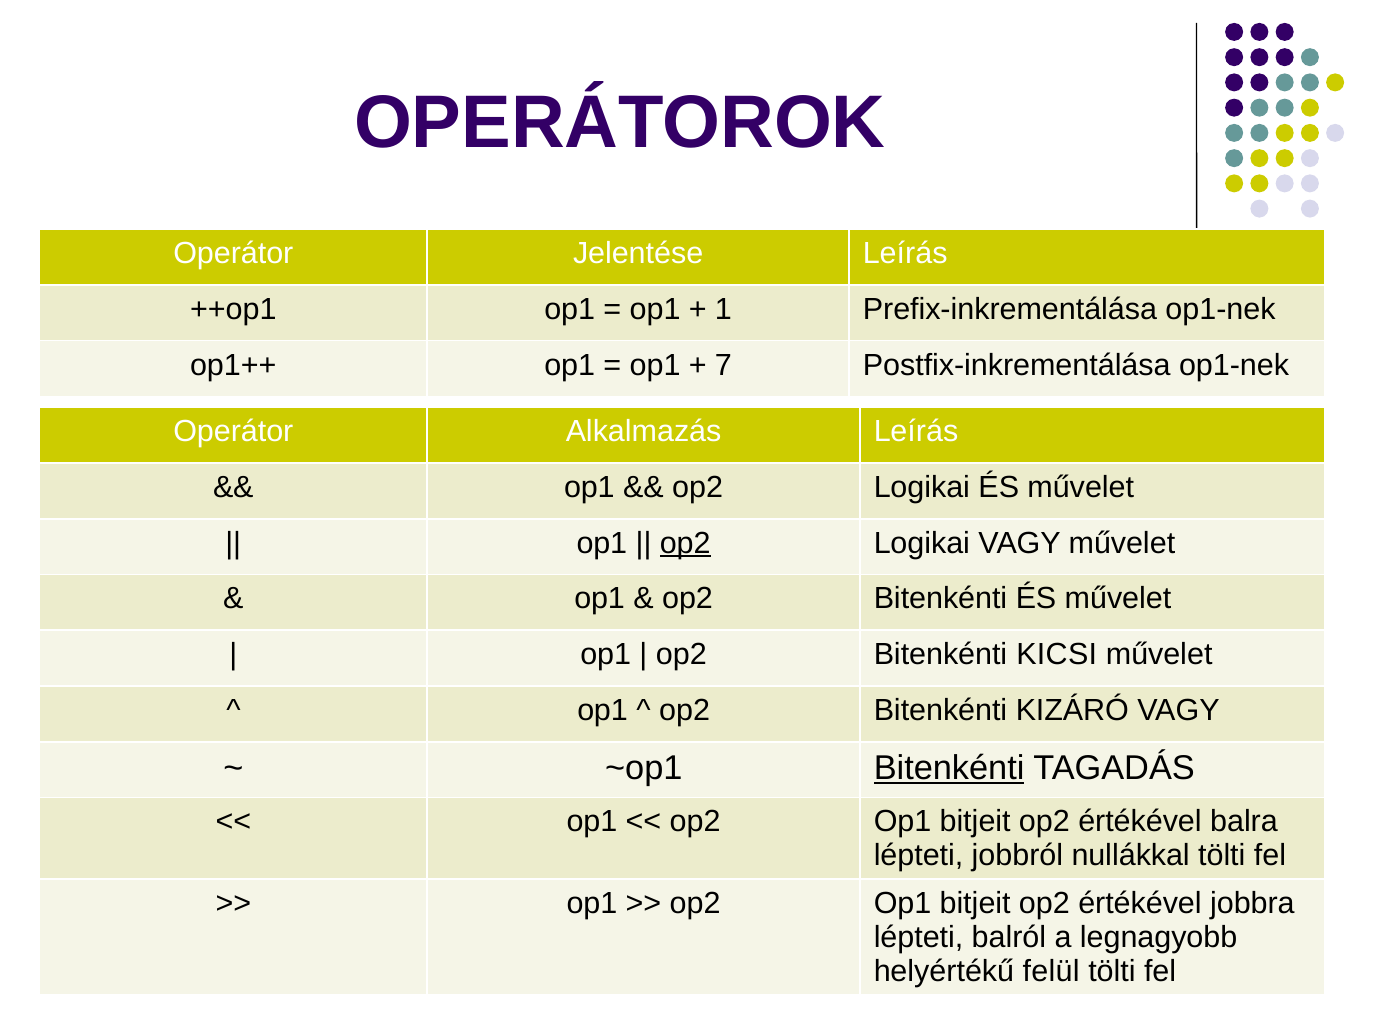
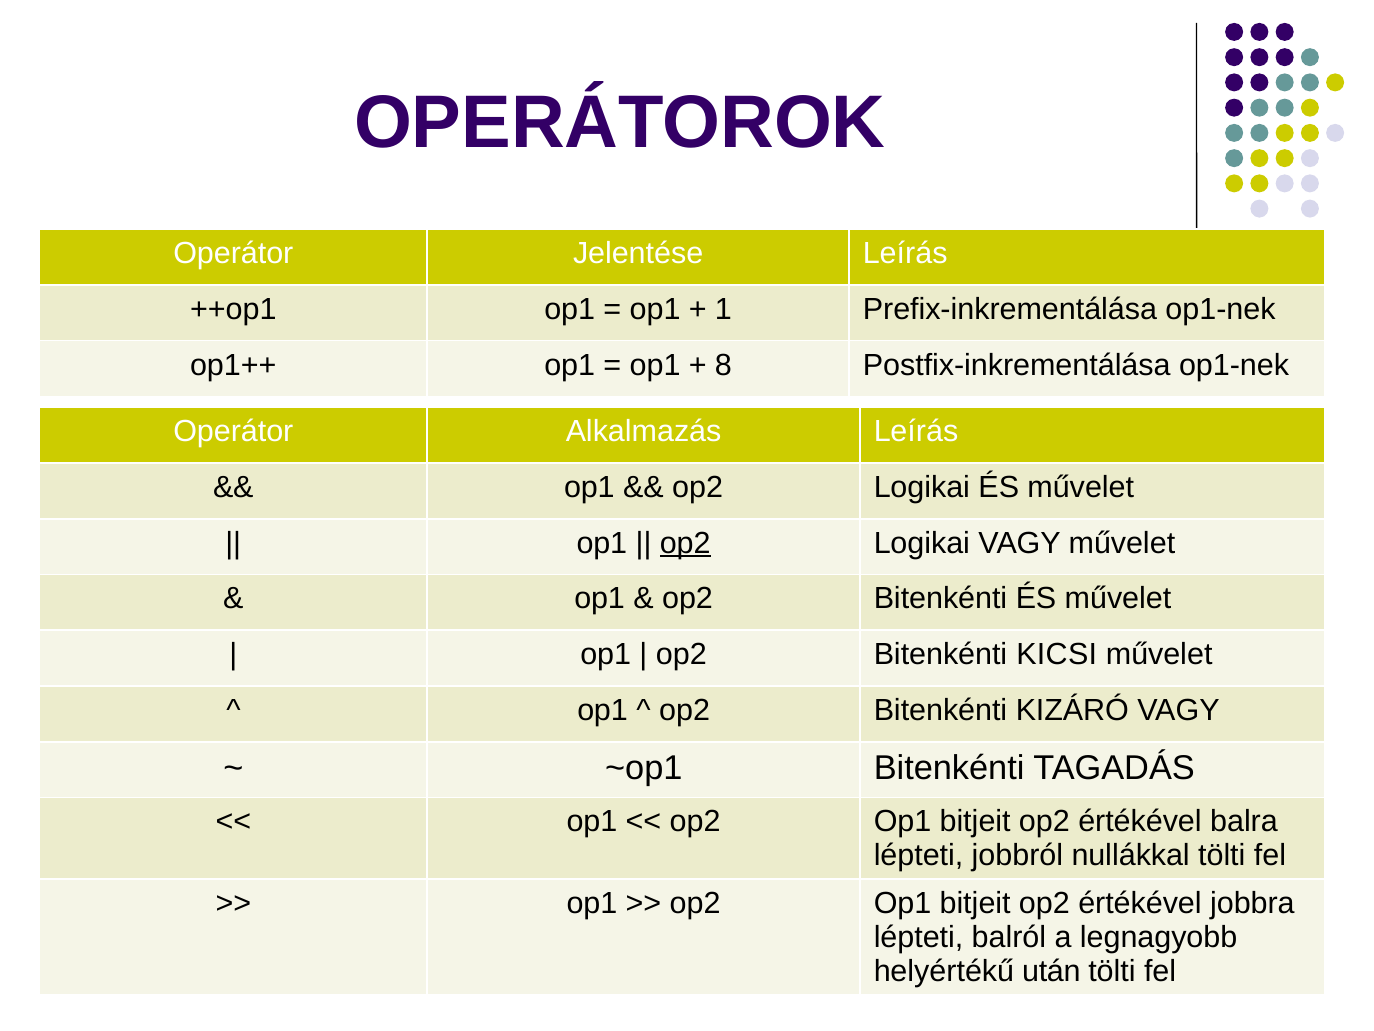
7: 7 -> 8 (723, 365)
Bitenkénti underline: present -> none (949, 768)
felül: felül -> után (1051, 971)
